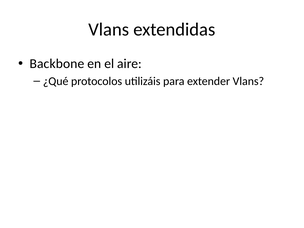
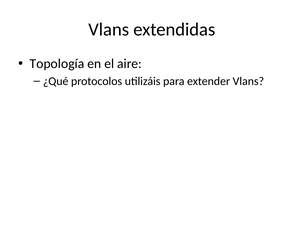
Backbone: Backbone -> Topología (57, 64)
